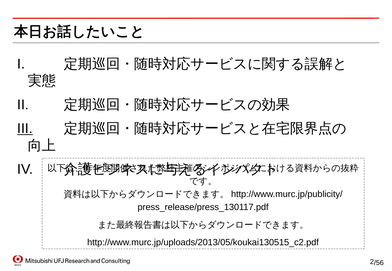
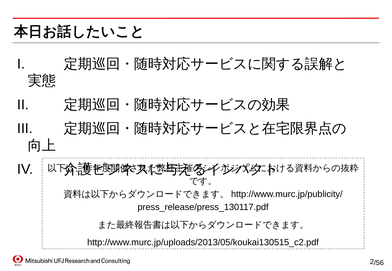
III underline: present -> none (25, 129)
